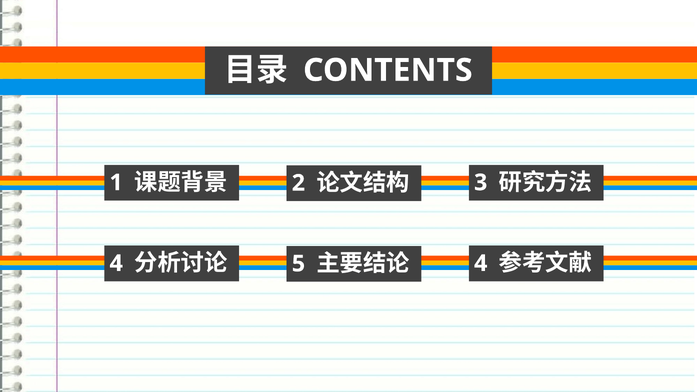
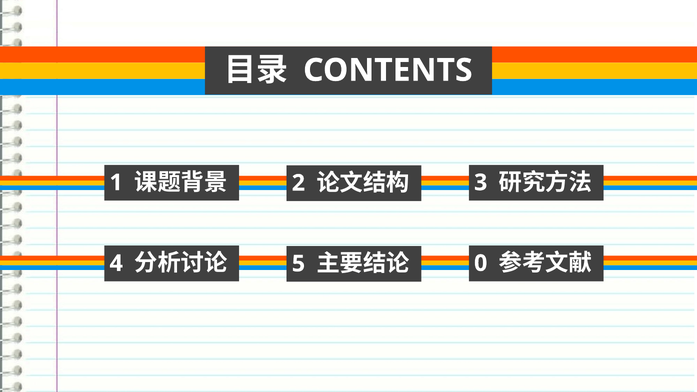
4: 4 -> 0 (481, 263)
